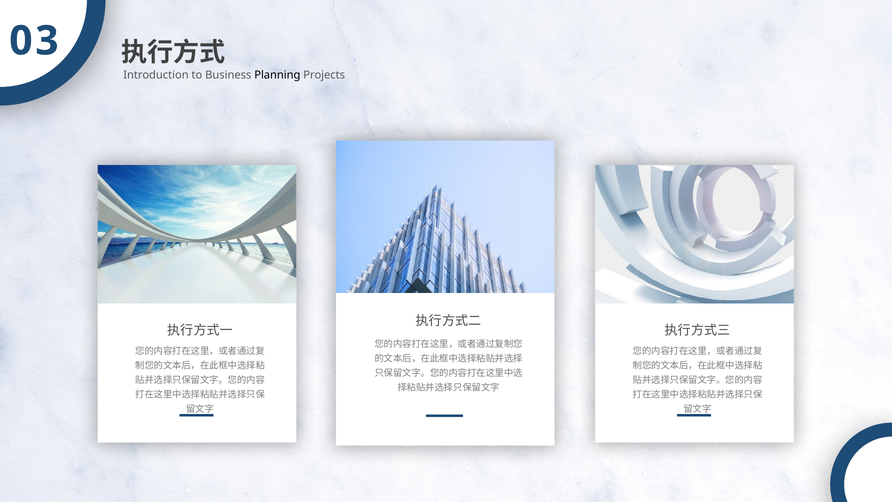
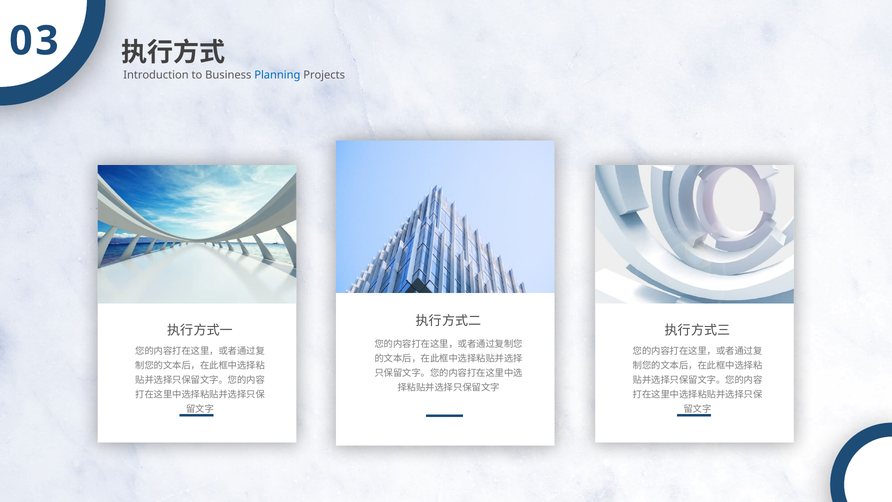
Planning colour: black -> blue (277, 75)
